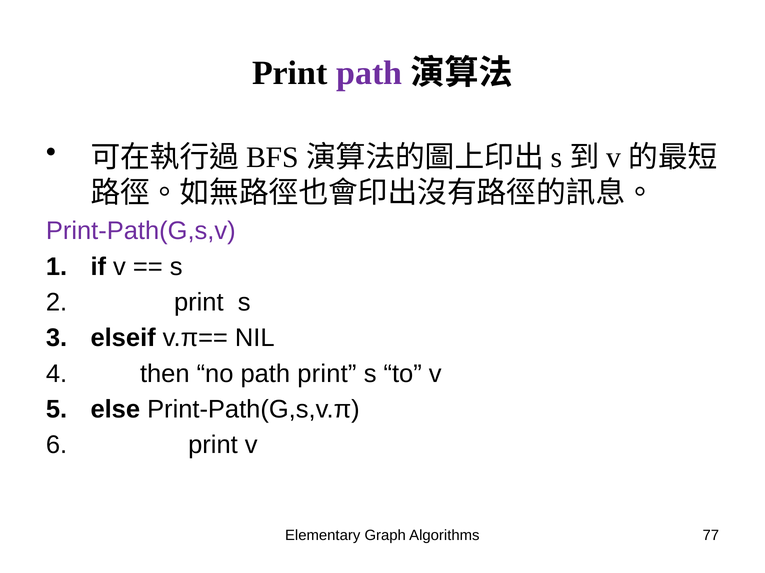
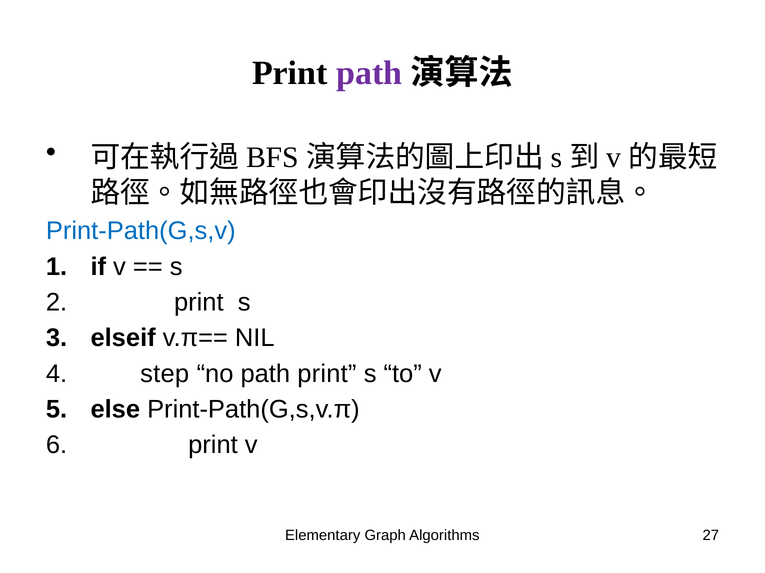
Print-Path(G,s,v colour: purple -> blue (141, 231)
then: then -> step (165, 374)
77: 77 -> 27 (711, 536)
